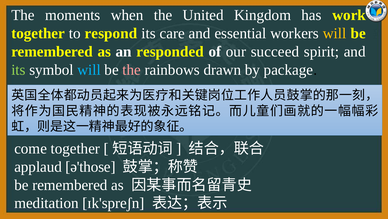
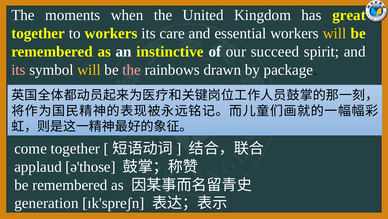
work: work -> great (349, 15)
to respond: respond -> workers (111, 33)
responded: responded -> instinctive (170, 51)
its colour: light green -> pink (18, 70)
will colour: light blue -> yellow (89, 70)
meditation: meditation -> generation (46, 203)
